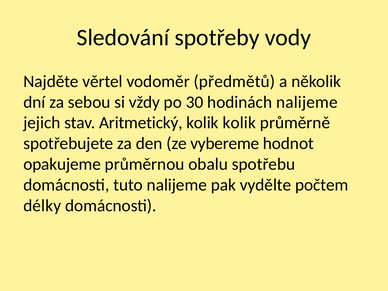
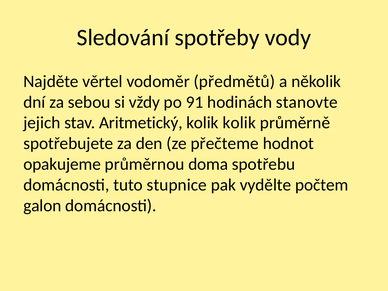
30: 30 -> 91 (195, 102)
hodinách nalijeme: nalijeme -> stanovte (307, 102)
vybereme: vybereme -> přečteme (225, 143)
obalu: obalu -> doma (208, 164)
tuto nalijeme: nalijeme -> stupnice (177, 185)
délky: délky -> galon (42, 206)
